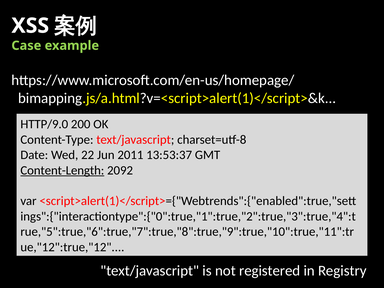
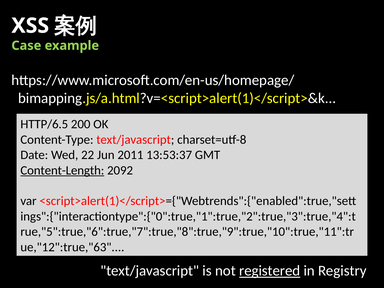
HTTP/9.0: HTTP/9.0 -> HTTP/6.5 (44, 124)
ue,"12":true,"12: ue,"12":true,"12 -> ue,"12":true,"63 (72, 247)
registered underline: none -> present (270, 271)
